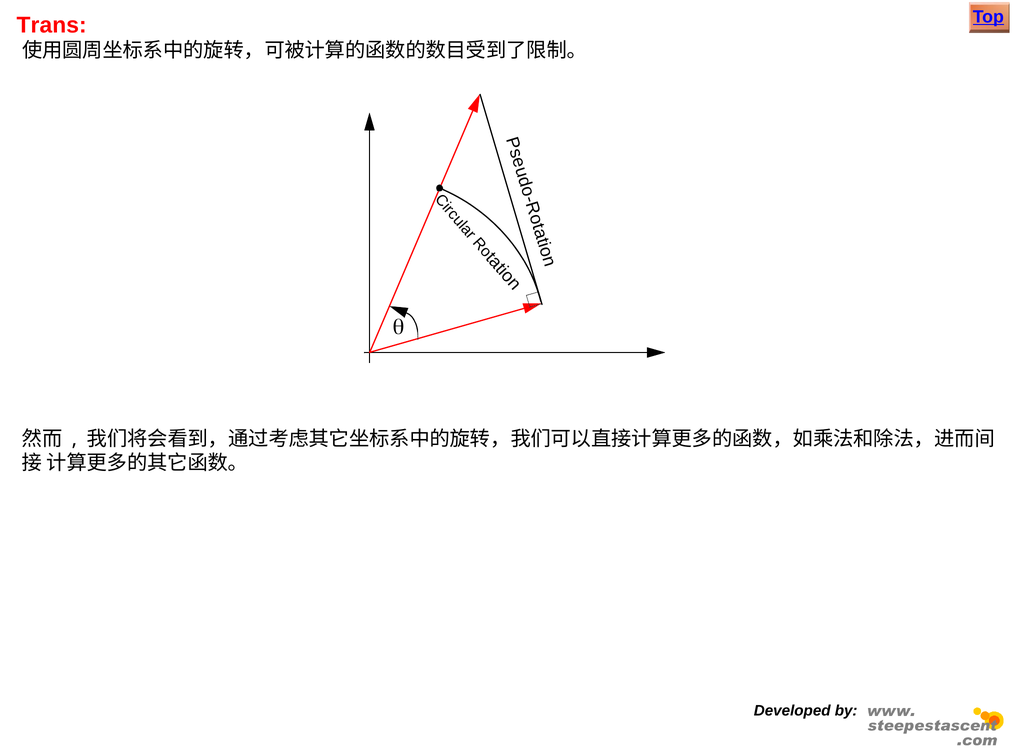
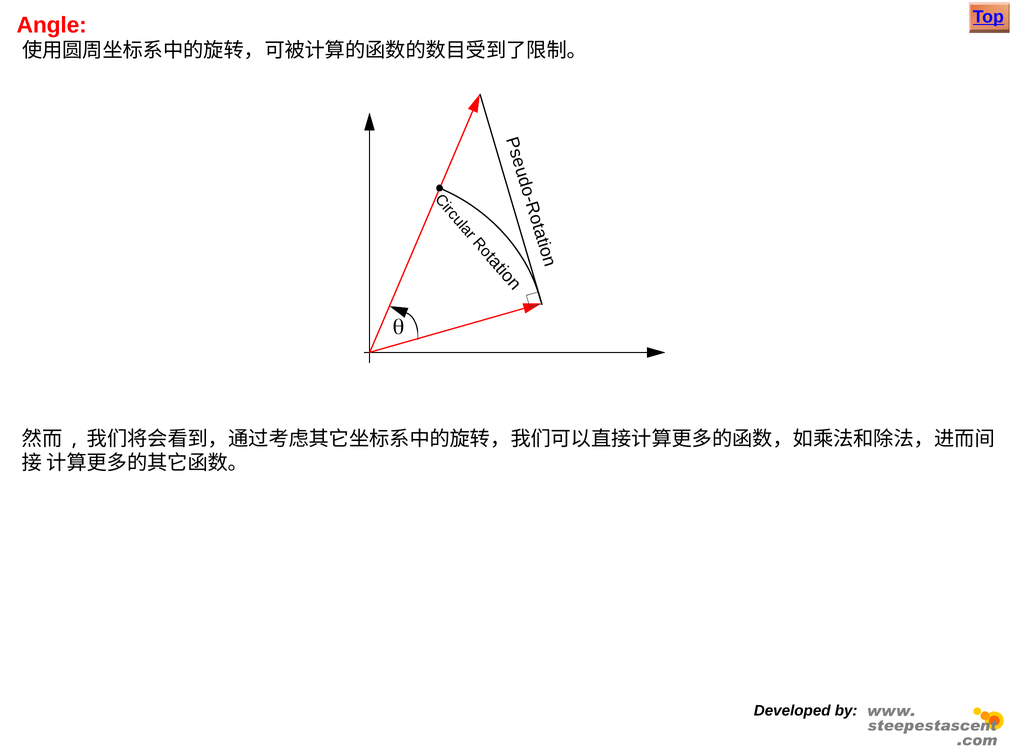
Trans: Trans -> Angle (52, 25)
